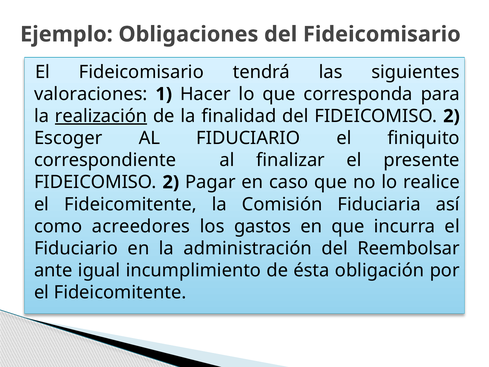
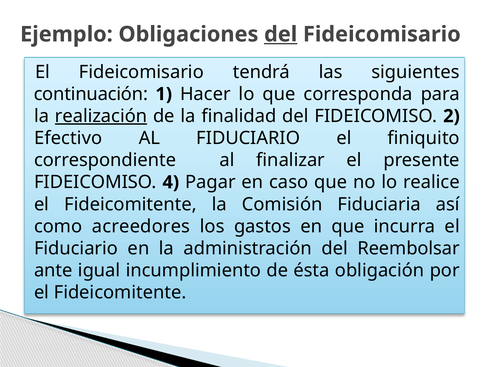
del underline: none -> present (281, 34)
valoraciones: valoraciones -> continuación (91, 94)
Escoger: Escoger -> Efectivo (68, 138)
2: 2 -> 4 (171, 182)
